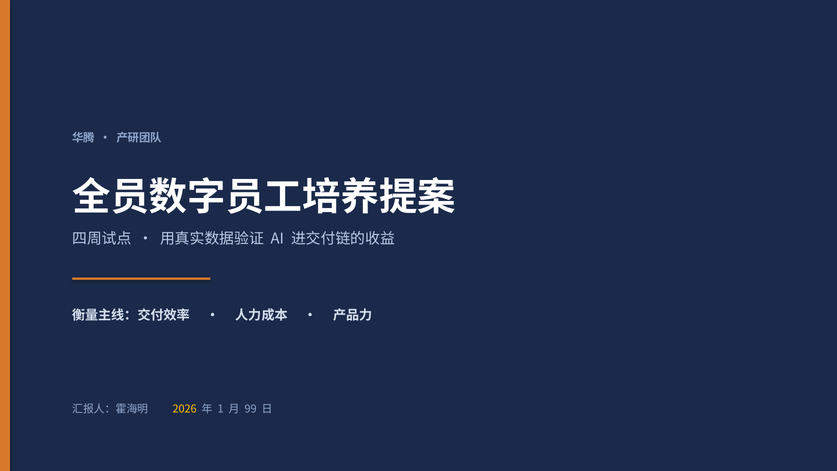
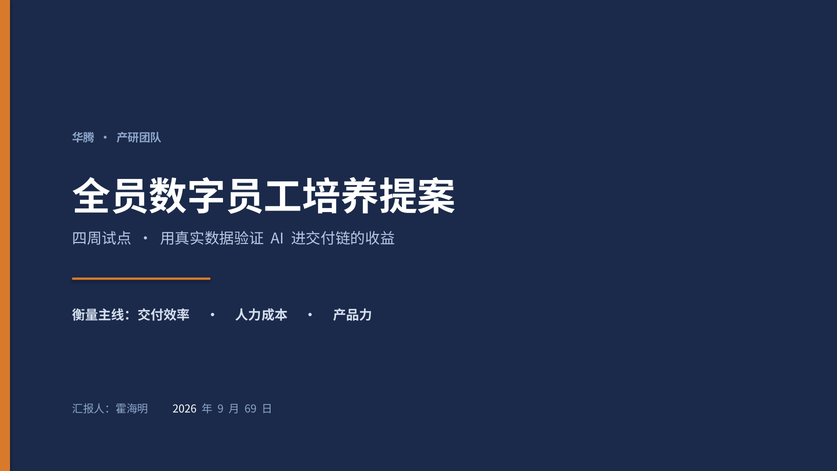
2026 colour: yellow -> white (185, 409)
1: 1 -> 9 (221, 409)
99: 99 -> 69 (251, 409)
